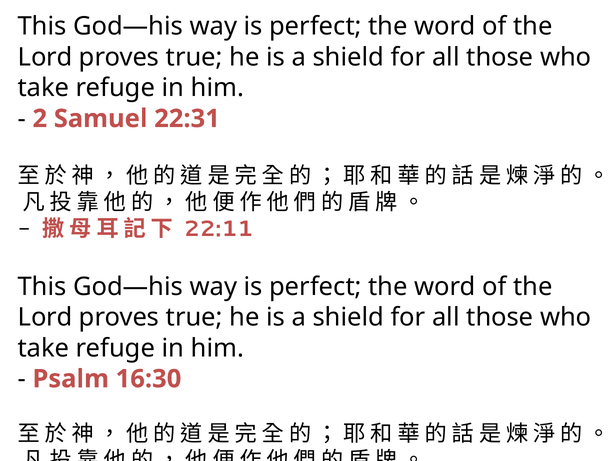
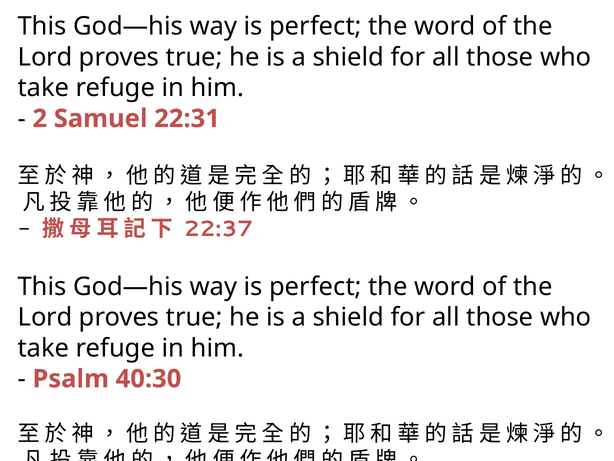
22:11: 22:11 -> 22:37 (218, 229)
16:30: 16:30 -> 40:30 (148, 378)
